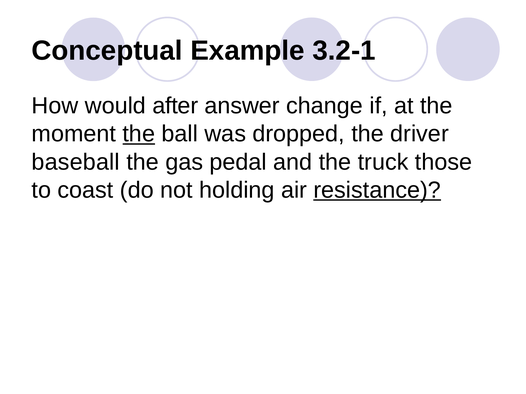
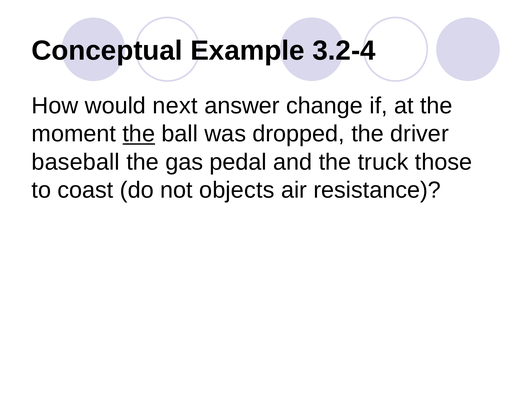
3.2-1: 3.2-1 -> 3.2-4 (344, 51)
after: after -> next (175, 106)
holding: holding -> objects (237, 190)
resistance underline: present -> none (377, 190)
